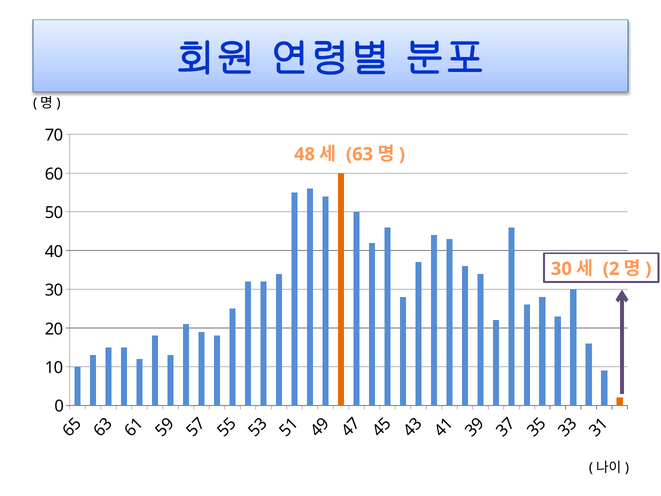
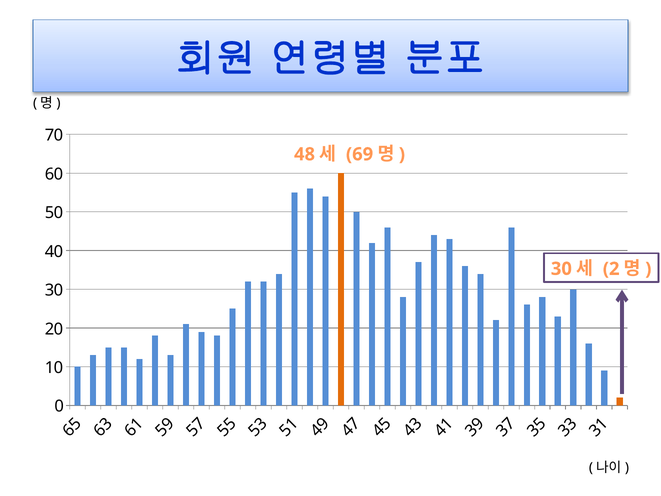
63: 63 -> 69 (360, 154)
